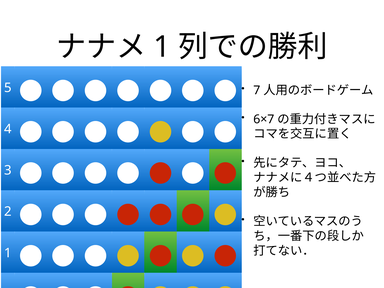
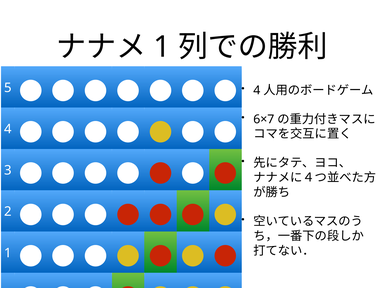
7: 7 -> 4 (257, 90)
